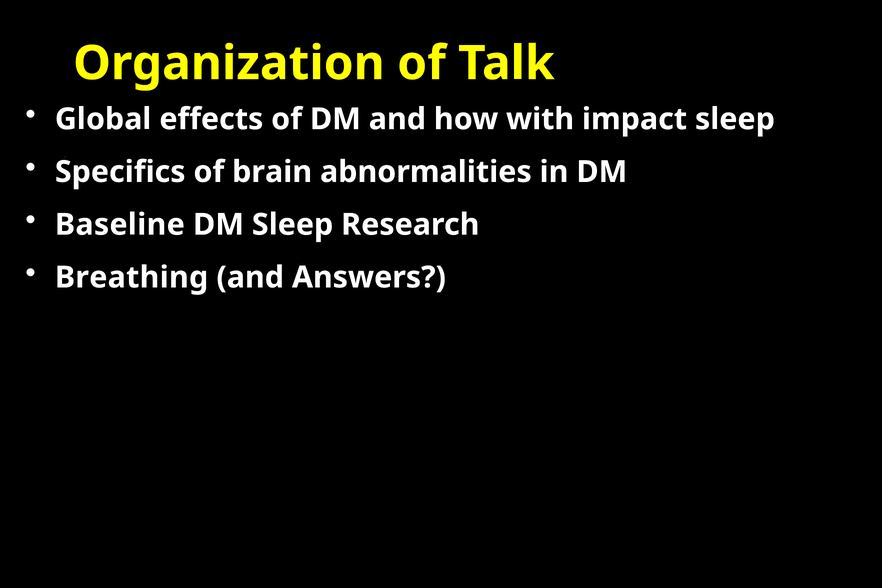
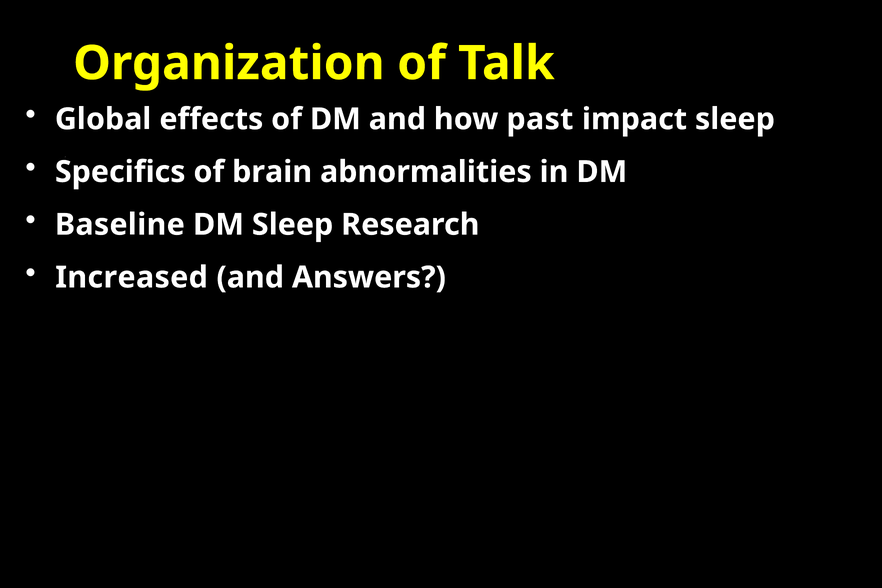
with: with -> past (540, 119)
Breathing: Breathing -> Increased (132, 277)
